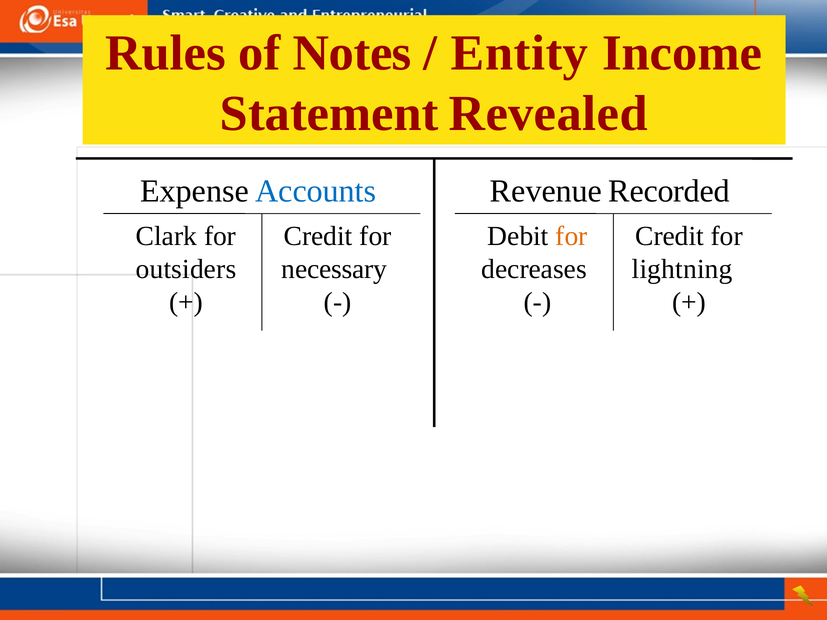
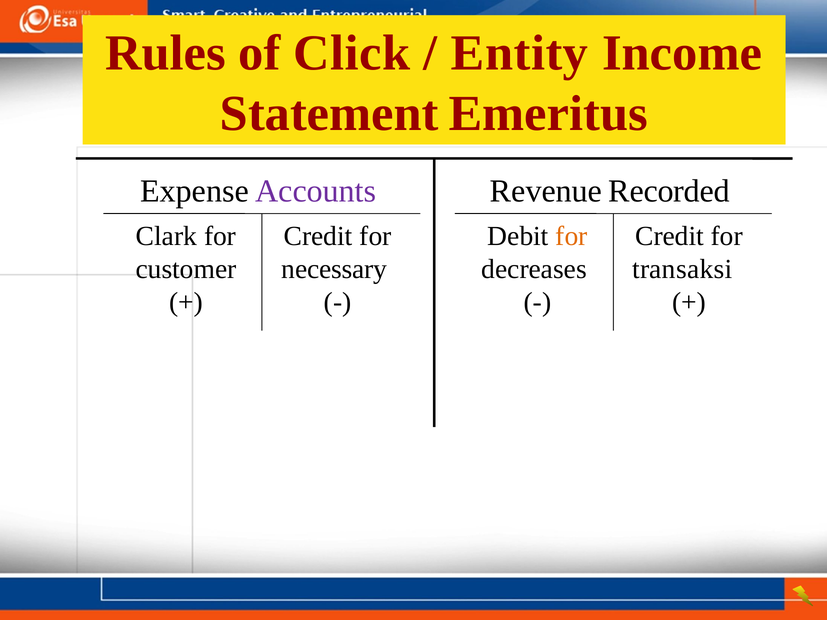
Notes: Notes -> Click (352, 53)
Revealed: Revealed -> Emeritus (548, 114)
Accounts colour: blue -> purple (316, 191)
outsiders: outsiders -> customer (186, 269)
lightning: lightning -> transaksi (682, 269)
